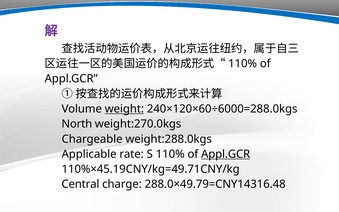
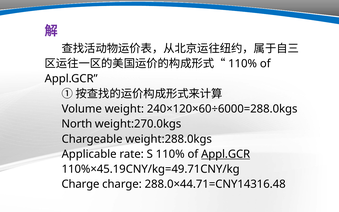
weight underline: present -> none (124, 109)
Central: Central -> Charge (80, 184)
288.0×49.79=CNY14316.48: 288.0×49.79=CNY14316.48 -> 288.0×44.71=CNY14316.48 (215, 184)
